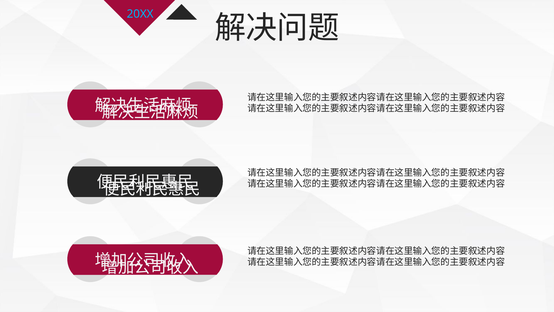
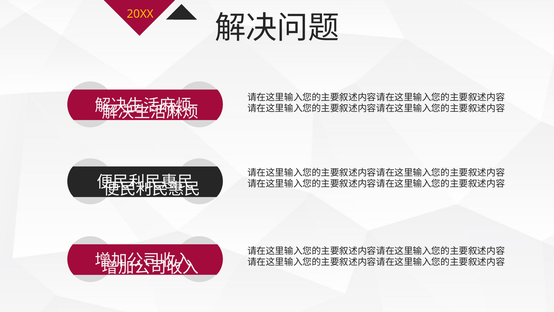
20XX colour: light blue -> yellow (140, 14)
